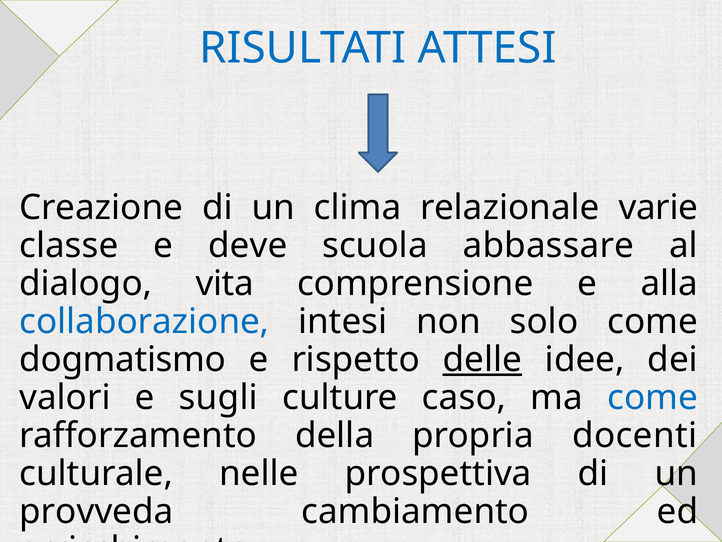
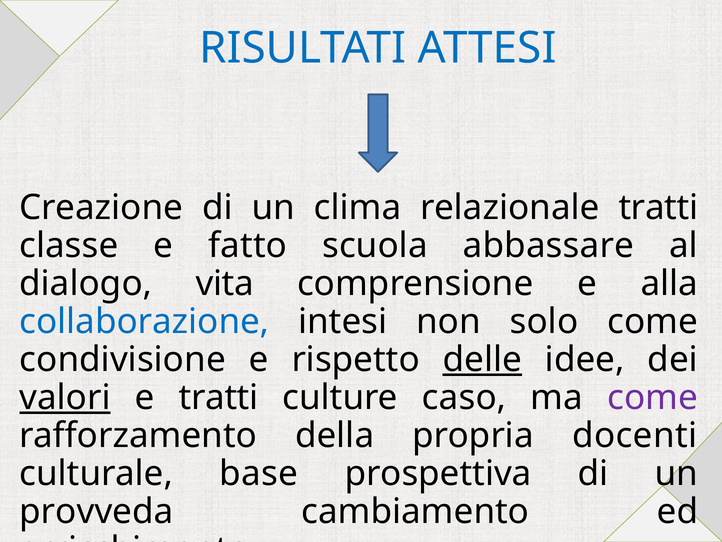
relazionale varie: varie -> tratti (658, 208)
deve: deve -> fatto (248, 246)
dogmatismo: dogmatismo -> condivisione (123, 359)
valori underline: none -> present (65, 397)
e sugli: sugli -> tratti (219, 397)
come colour: blue -> purple (653, 397)
nelle: nelle -> base (259, 473)
